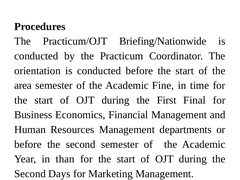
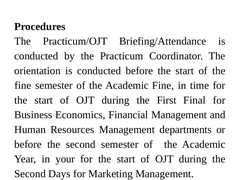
Briefing/Nationwide: Briefing/Nationwide -> Briefing/Attendance (163, 41)
area: area -> fine (23, 85)
than: than -> your (65, 159)
